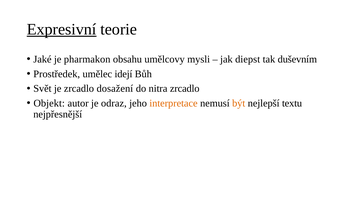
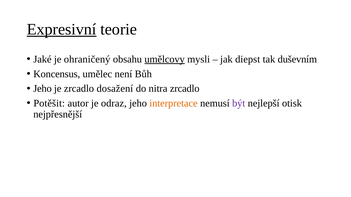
pharmakon: pharmakon -> ohraničený (87, 59)
umělcovy underline: none -> present (165, 59)
Prostředek: Prostředek -> Koncensus (57, 74)
idejí: idejí -> není (123, 74)
Svět: Svět -> Jeho (42, 89)
Objekt: Objekt -> Potěšit (49, 103)
být colour: orange -> purple (239, 103)
textu: textu -> otisk (292, 103)
